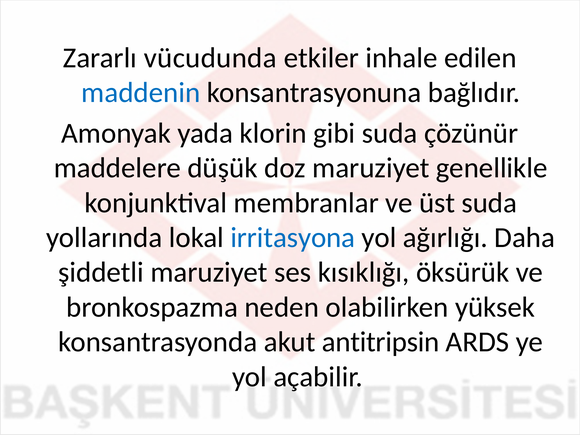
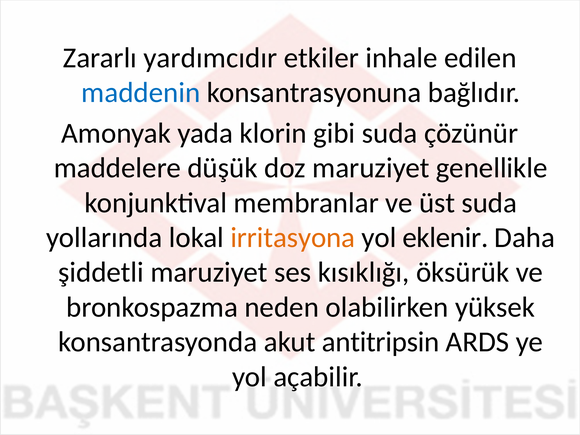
vücudunda: vücudunda -> yardımcıdır (210, 58)
irritasyona colour: blue -> orange (293, 238)
ağırlığı: ağırlığı -> eklenir (445, 238)
